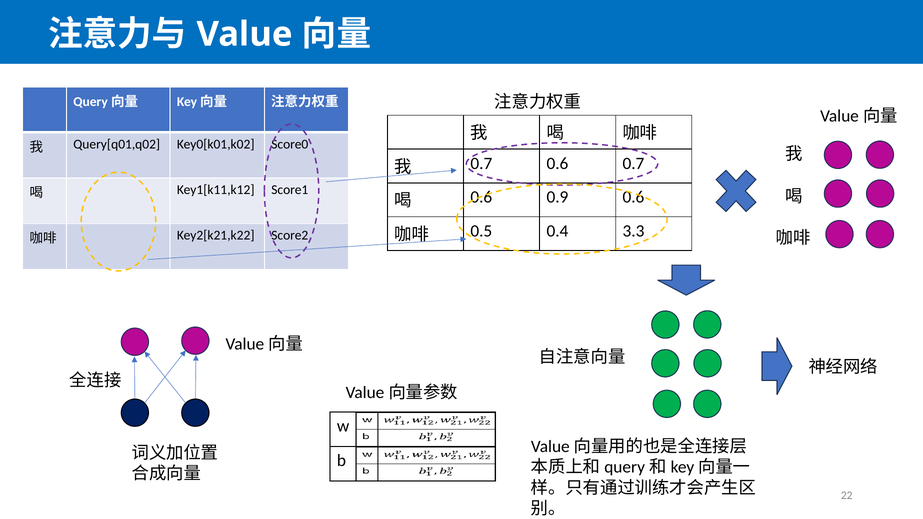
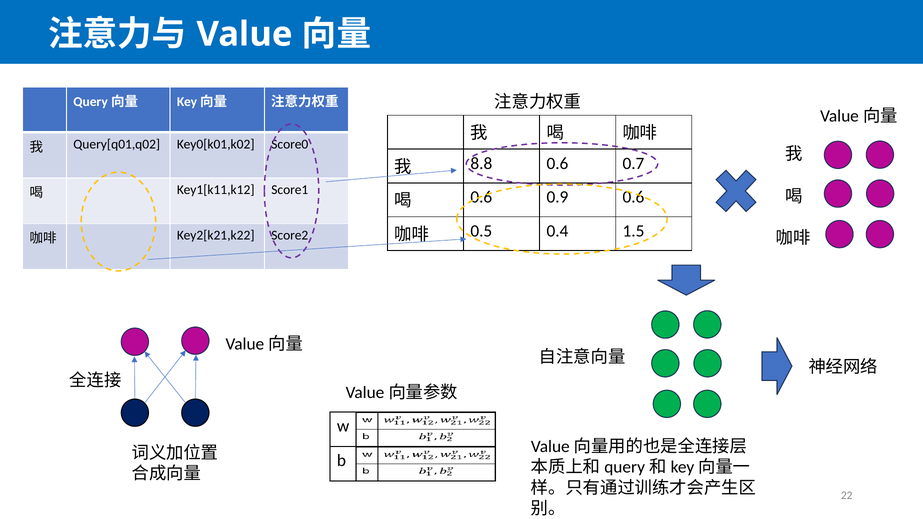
0.7: 0.7 -> 8.8 (481, 163)
3.3: 3.3 -> 1.5 (634, 231)
